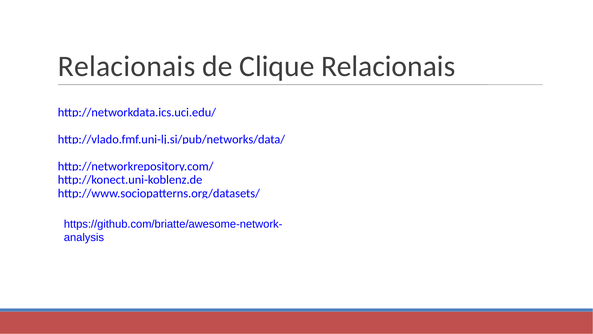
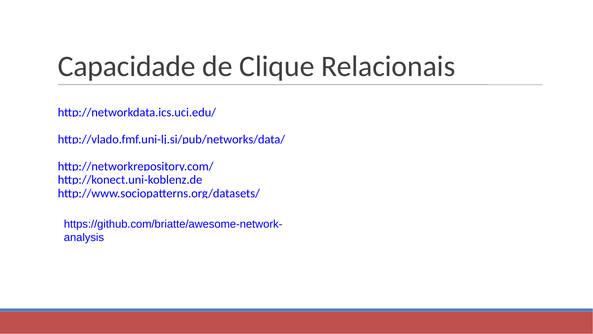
Relacionais: Relacionais -> Capacidade (127, 66)
